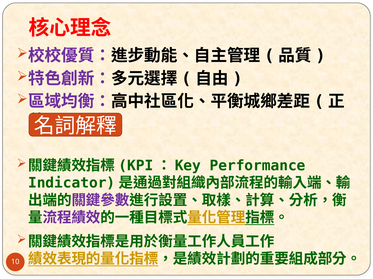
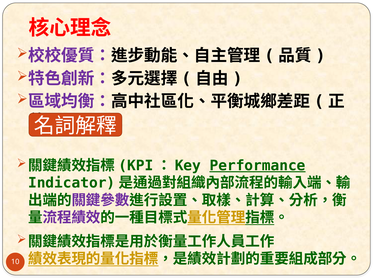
Performance underline: none -> present (258, 166)
